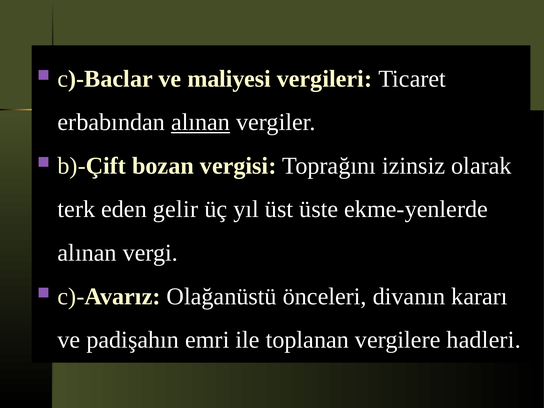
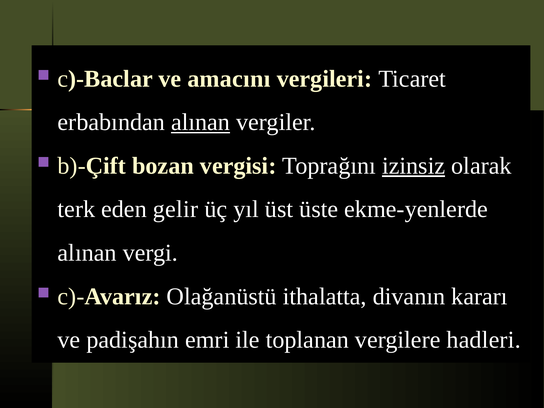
maliyesi: maliyesi -> amacını (229, 79)
izinsiz underline: none -> present (414, 166)
önceleri: önceleri -> ithalatta (325, 296)
